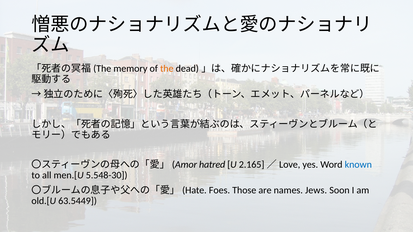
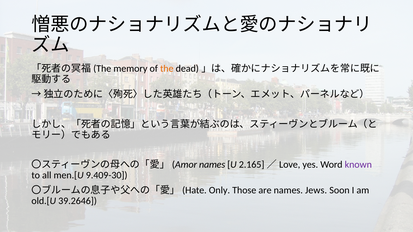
hatred: hatred -> names (212, 165)
known colour: blue -> purple (358, 165)
5.548-30: 5.548-30 -> 9.409-30 (107, 176)
Foes: Foes -> Only (219, 191)
63.5449: 63.5449 -> 39.2646 (78, 201)
